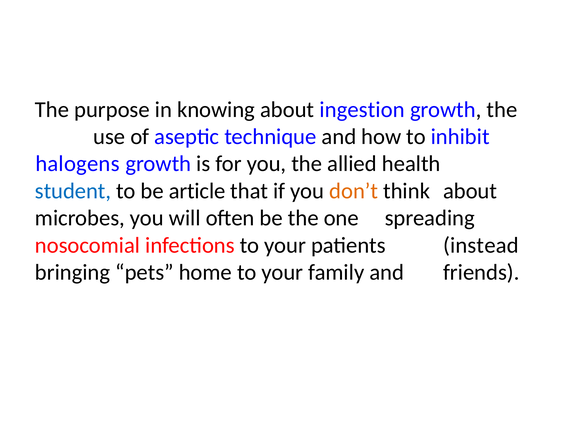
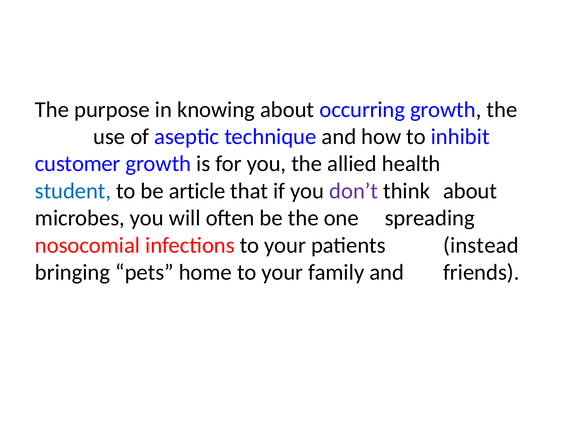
ingestion: ingestion -> occurring (362, 110)
halogens: halogens -> customer (78, 164)
don’t colour: orange -> purple (354, 191)
